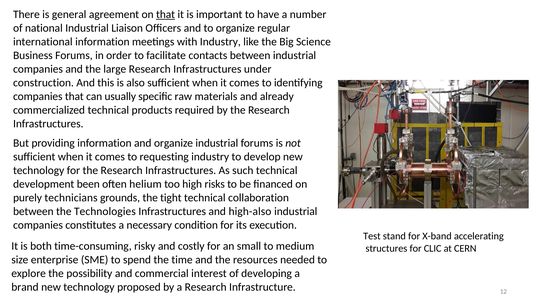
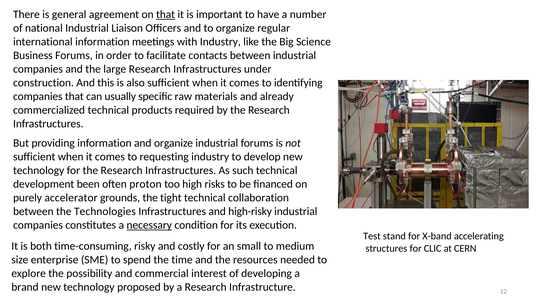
helium: helium -> proton (145, 184)
technicians: technicians -> accelerator (71, 197)
high-also: high-also -> high-risky (250, 211)
necessary underline: none -> present (149, 225)
